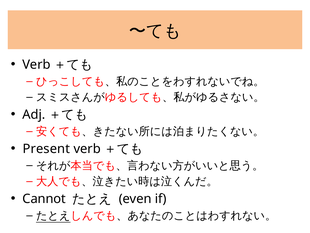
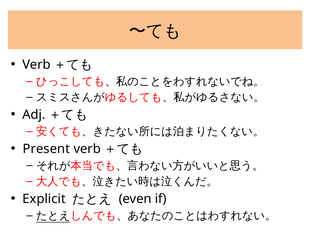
Cannot: Cannot -> Explicit (44, 198)
